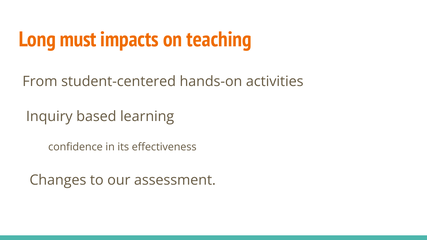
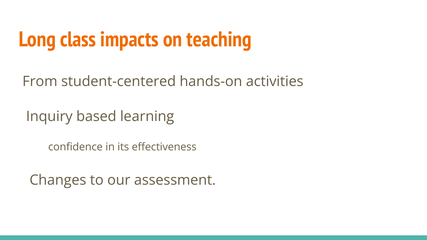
must: must -> class (78, 39)
